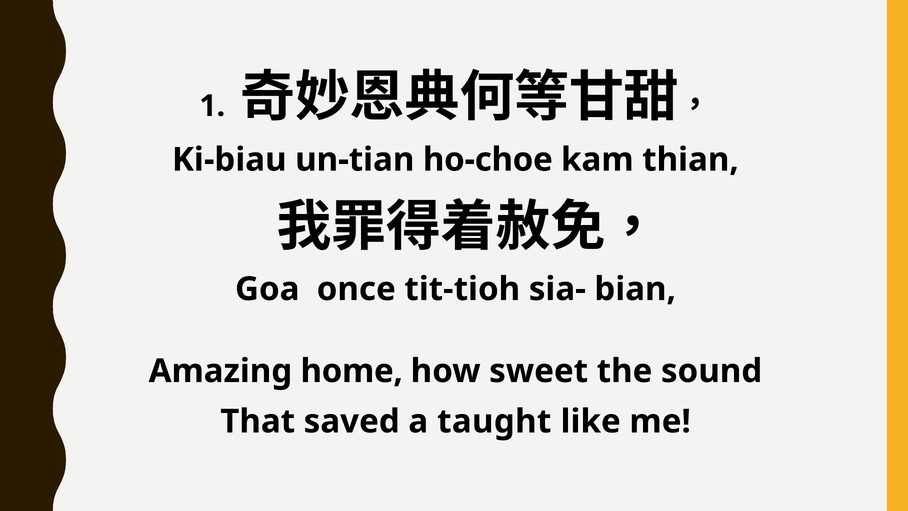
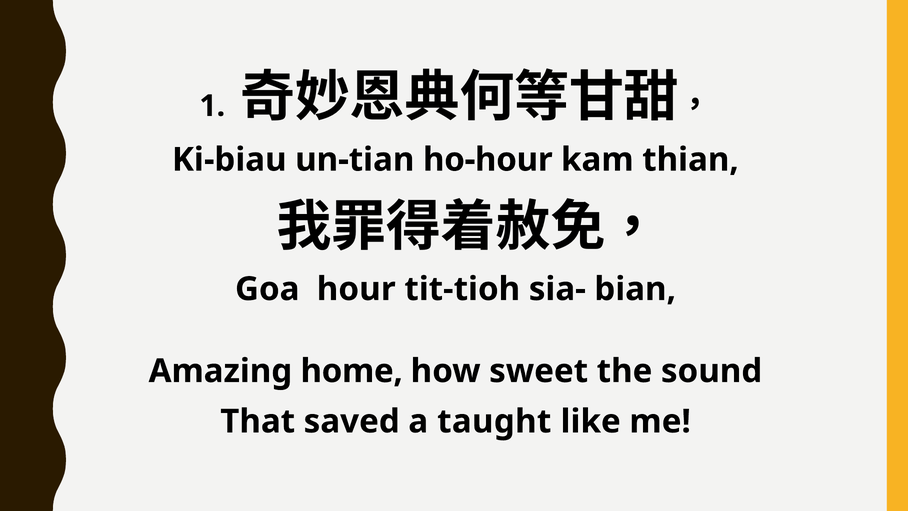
ho-choe: ho-choe -> ho-hour (488, 160)
once: once -> hour (356, 289)
